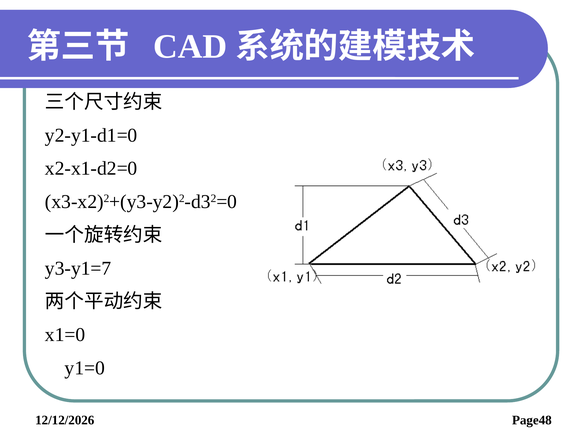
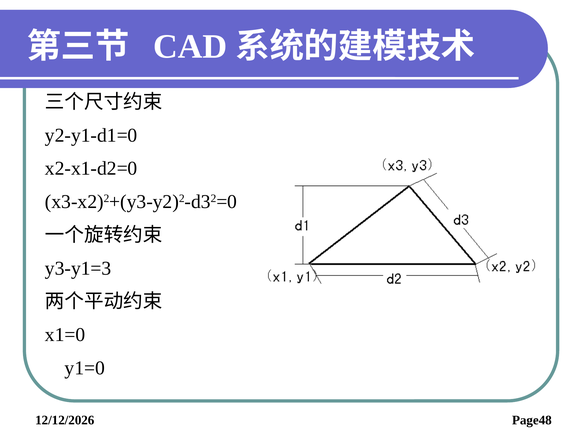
y3-y1=7: y3-y1=7 -> y3-y1=3 (78, 268)
